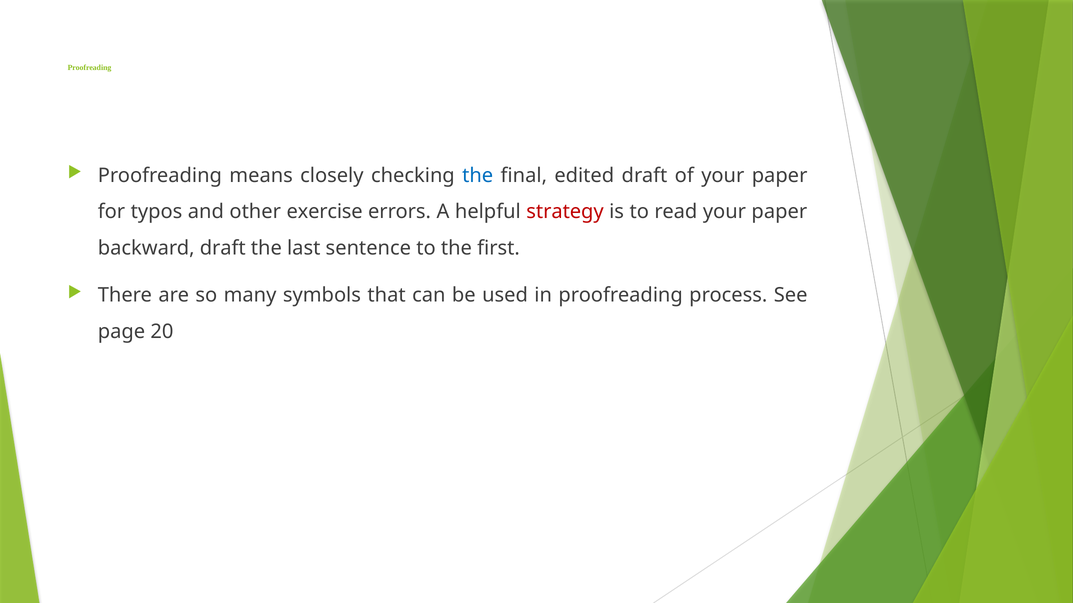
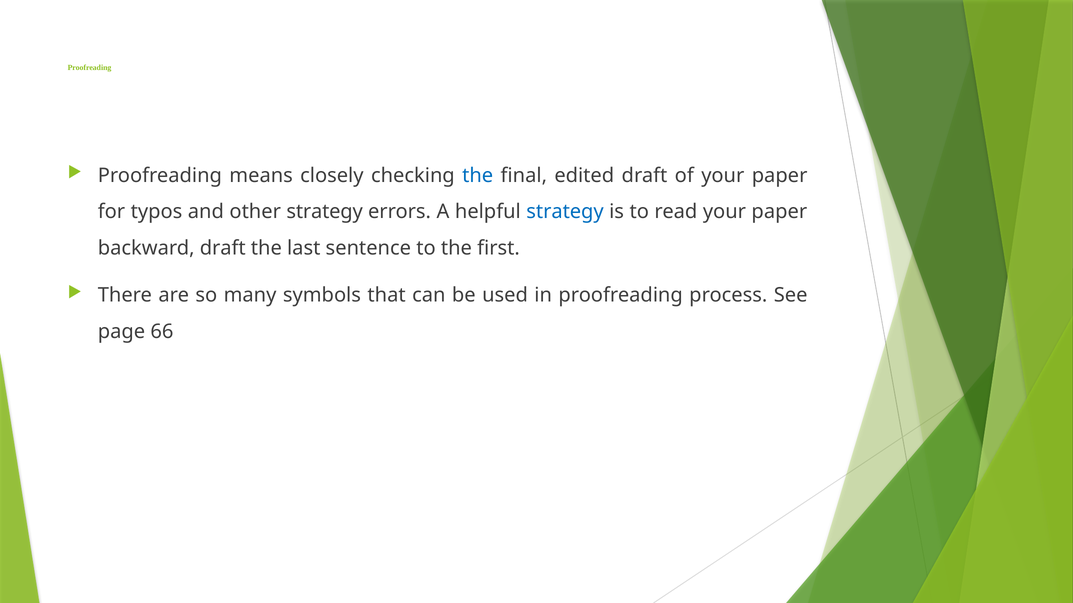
other exercise: exercise -> strategy (325, 212)
strategy colour: red -> blue (565, 212)
20: 20 -> 66 (162, 332)
